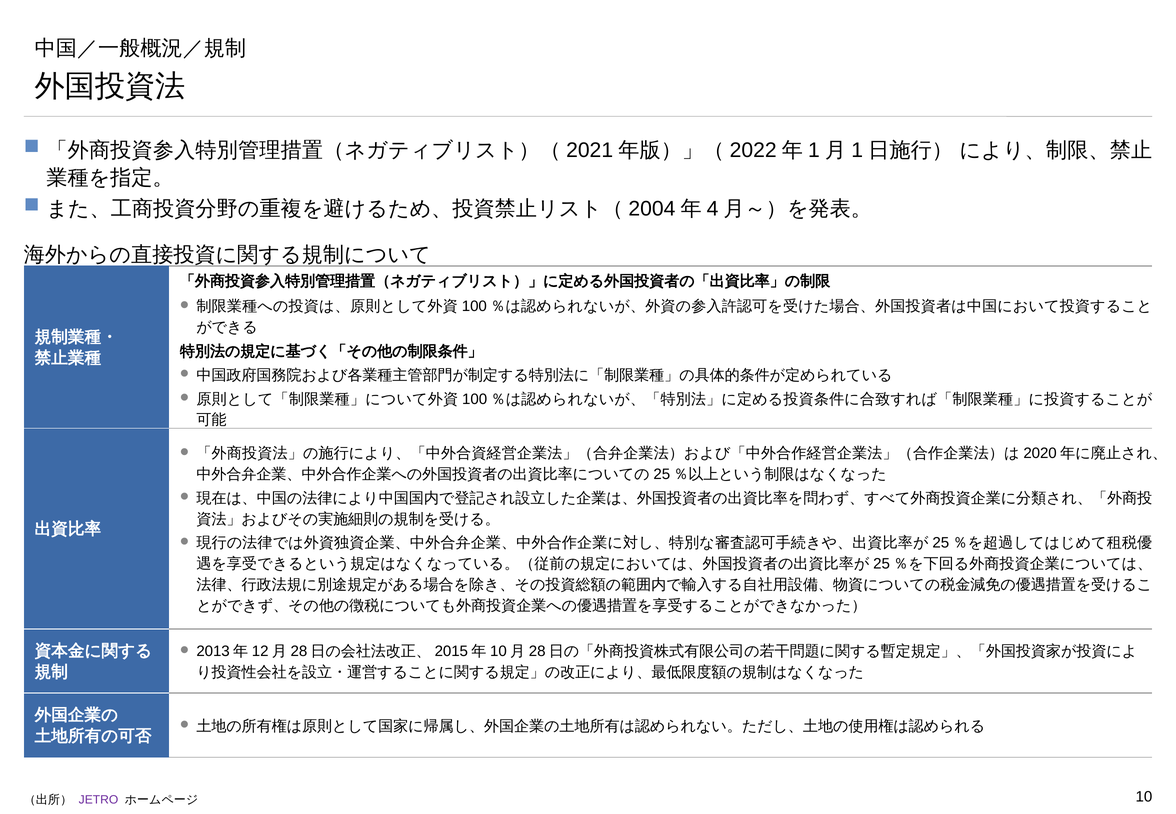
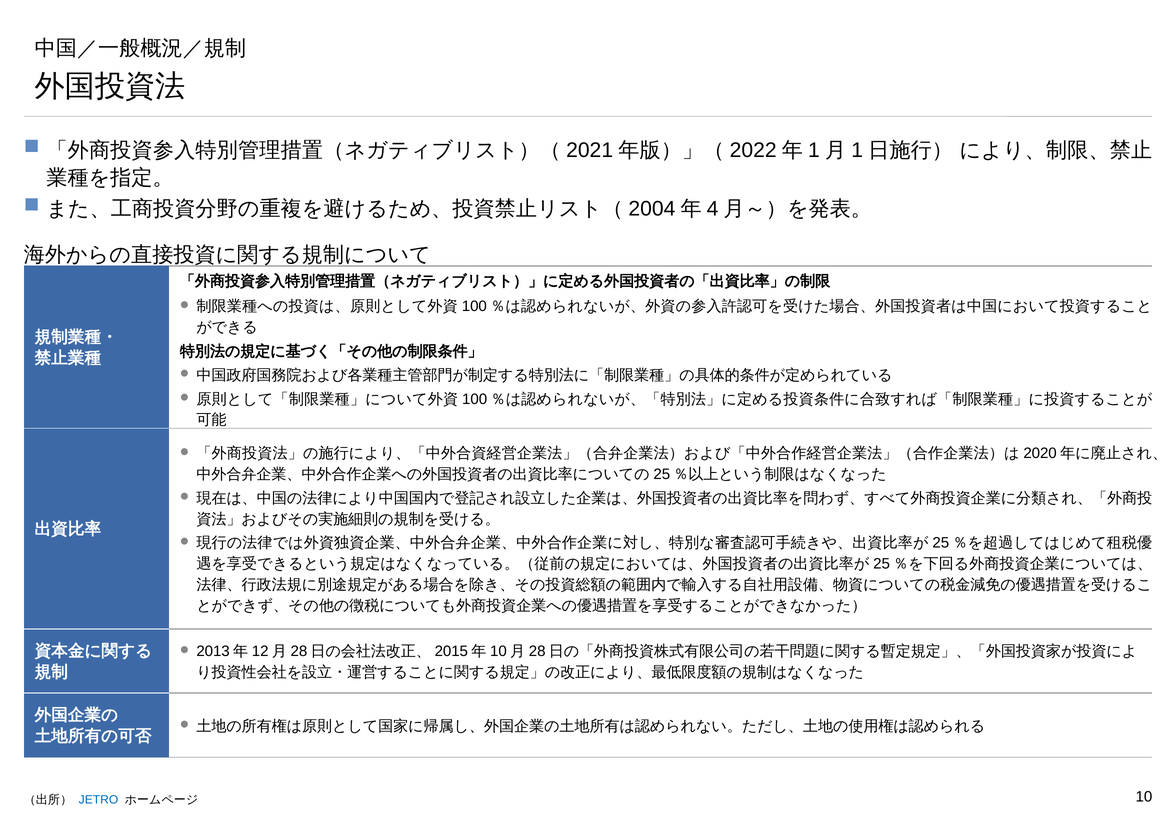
JETRO colour: purple -> blue (98, 800)
